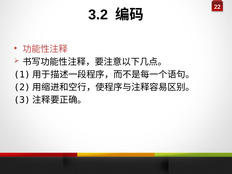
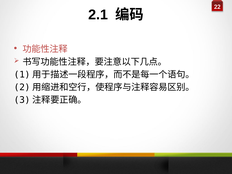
3.2: 3.2 -> 2.1 (98, 15)
